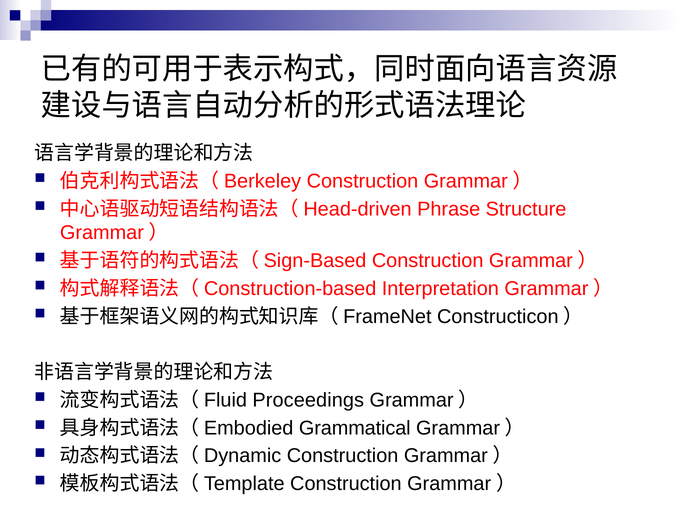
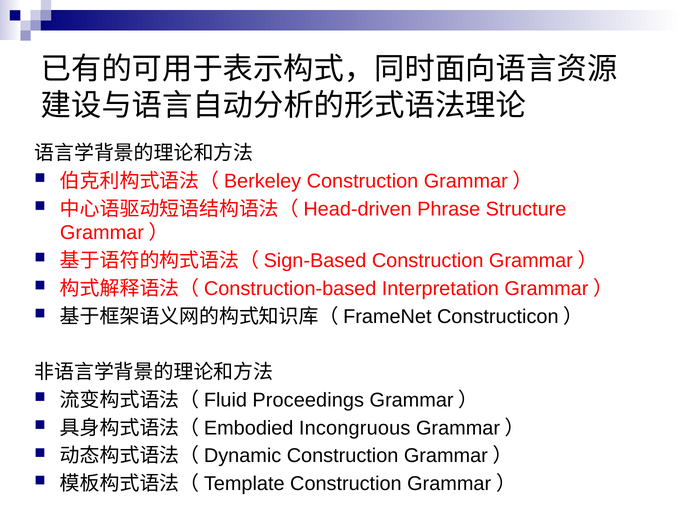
Grammatical: Grammatical -> Incongruous (355, 428)
